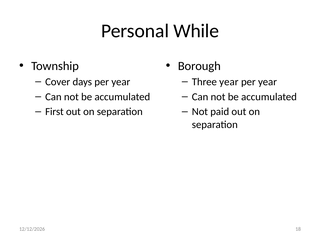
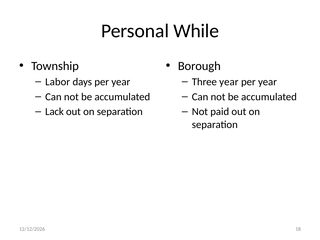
Cover: Cover -> Labor (58, 82)
First: First -> Lack (54, 112)
